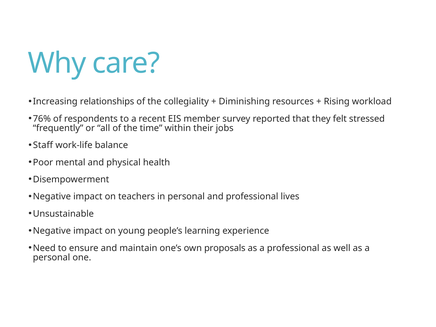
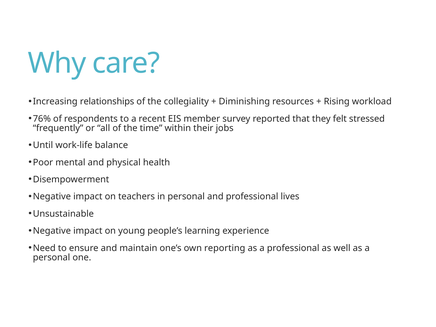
Staff: Staff -> Until (43, 145)
proposals: proposals -> reporting (225, 248)
